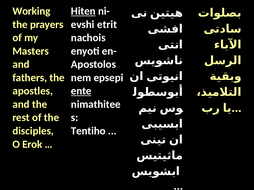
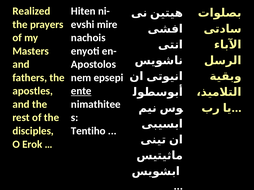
Working: Working -> Realized (31, 11)
Hiten underline: present -> none (83, 11)
etrit: etrit -> mire (107, 25)
